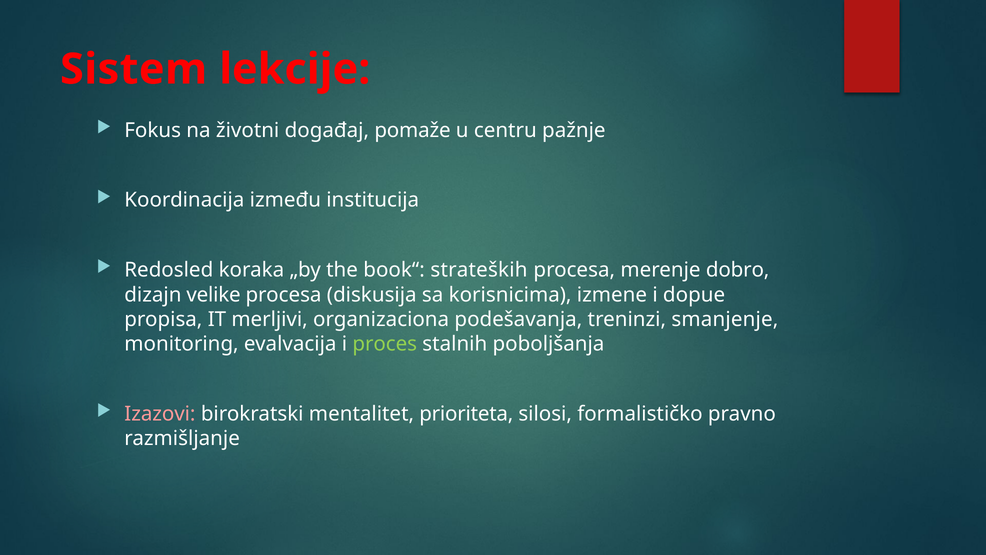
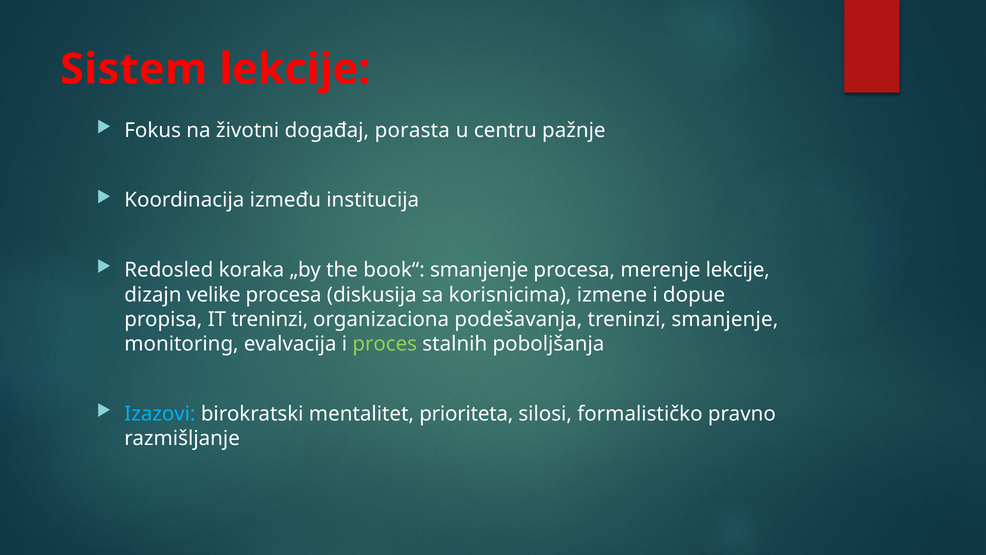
pomaže: pomaže -> porasta (412, 130)
book“ strateških: strateških -> smanjenje (479, 270)
merenje dobro: dobro -> lekcije (738, 270)
IT merljivi: merljivi -> treninzi (270, 319)
Izazovi colour: pink -> light blue (160, 414)
